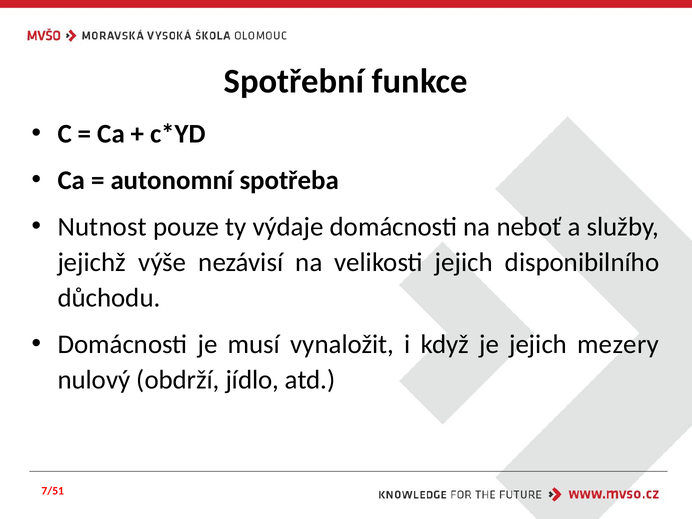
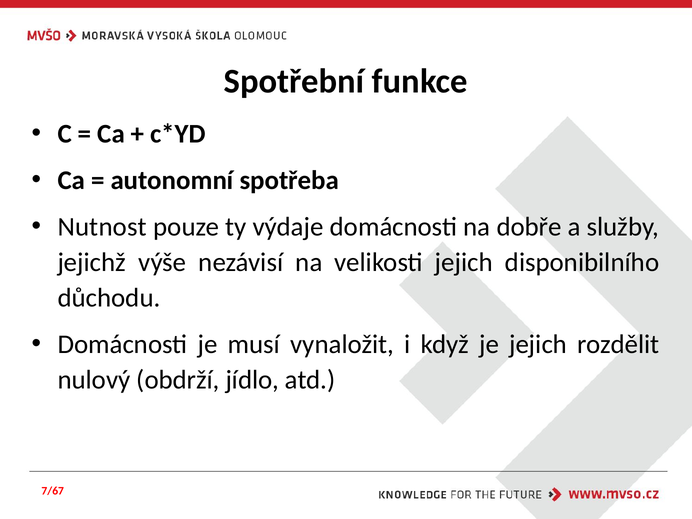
neboť: neboť -> dobře (529, 227)
mezery: mezery -> rozdělit (618, 344)
7/51: 7/51 -> 7/67 (53, 491)
